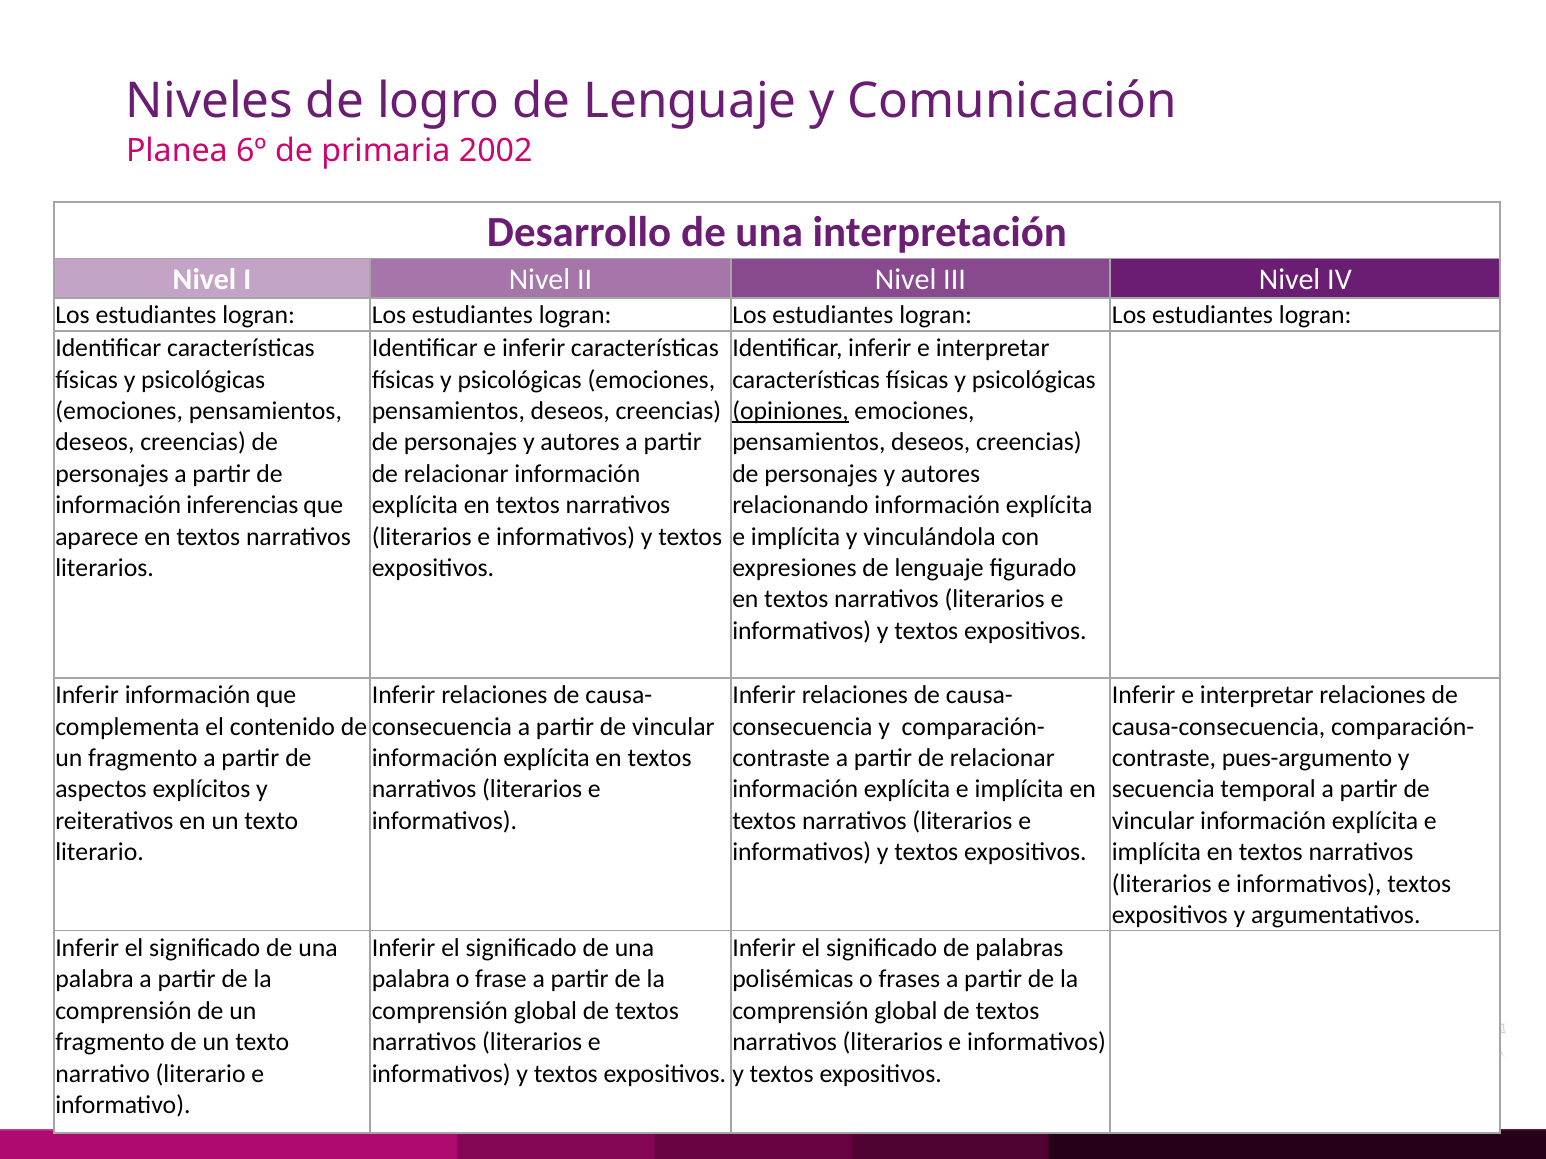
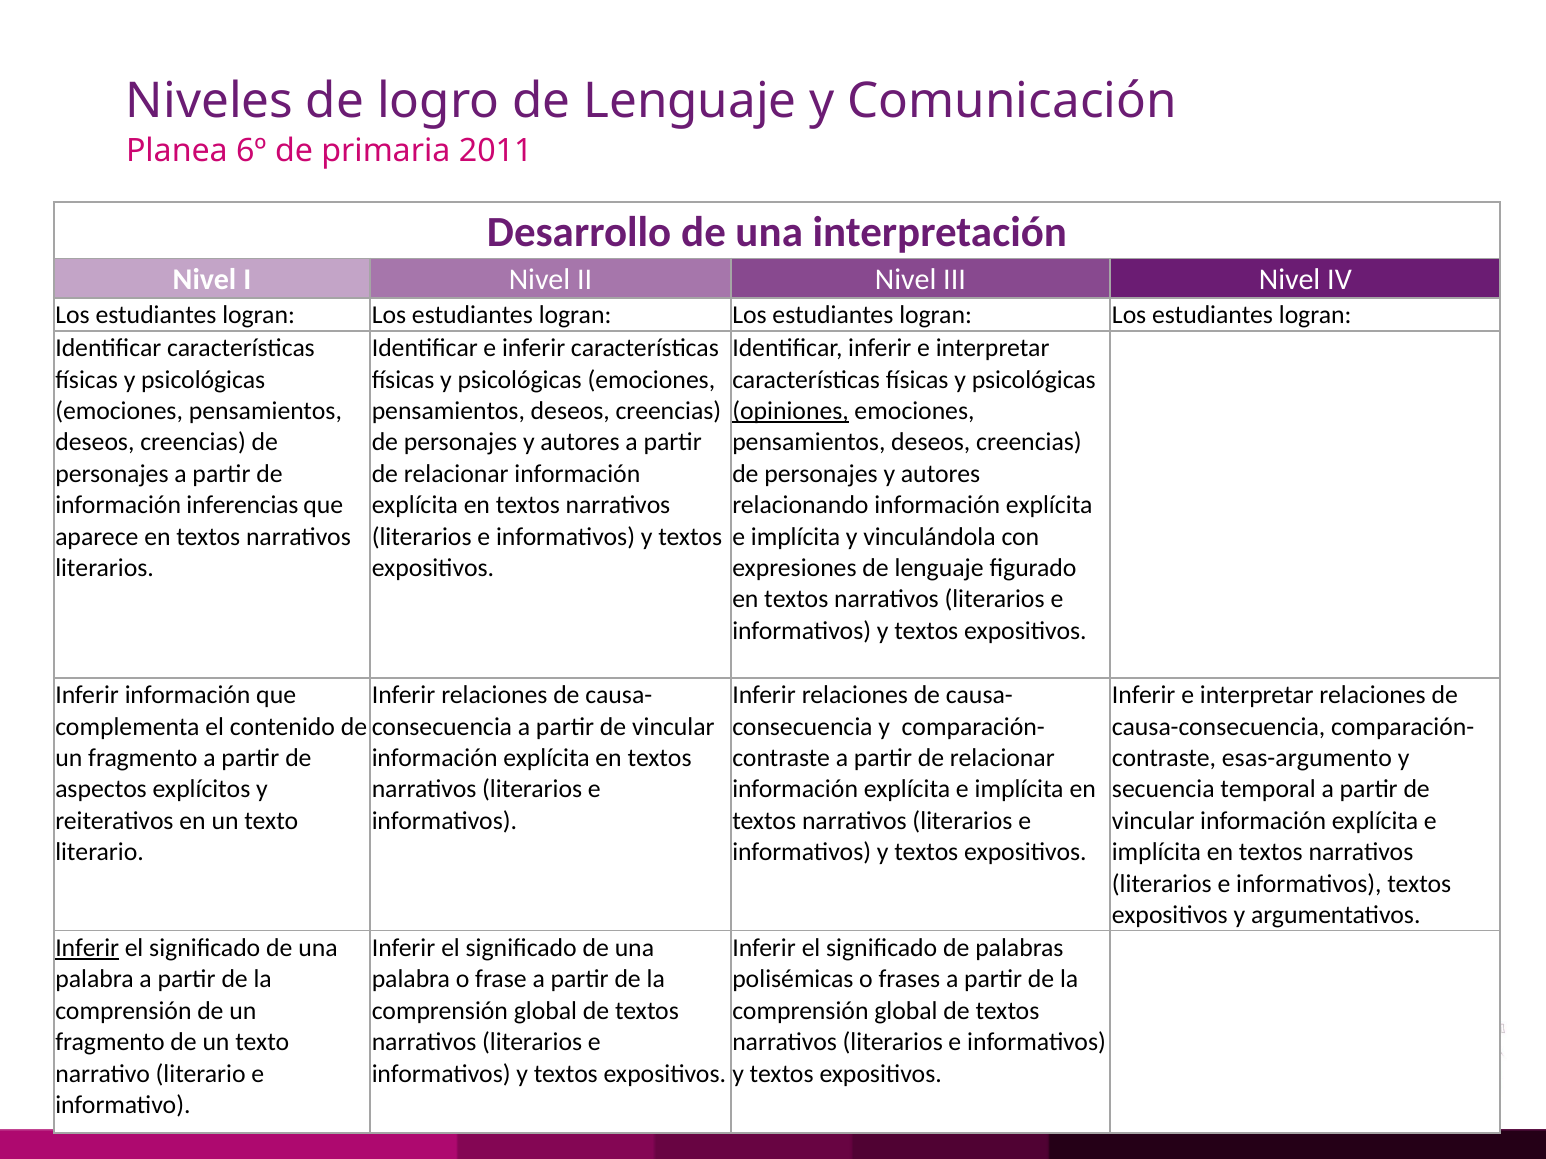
2002: 2002 -> 2011 (496, 151)
pues-argumento: pues-argumento -> esas-argumento (1307, 758)
Inferir underline: none -> present (87, 948)
